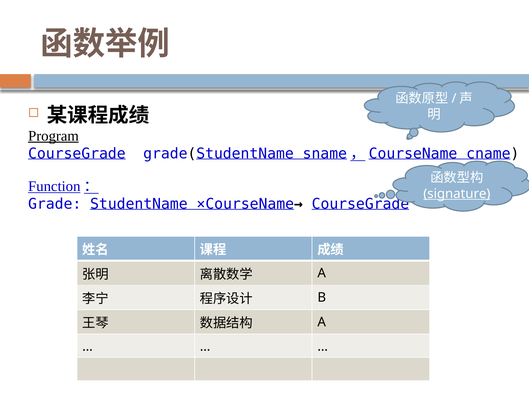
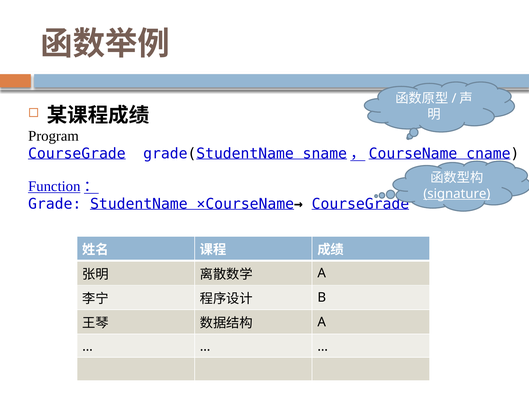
Program underline: present -> none (53, 136)
